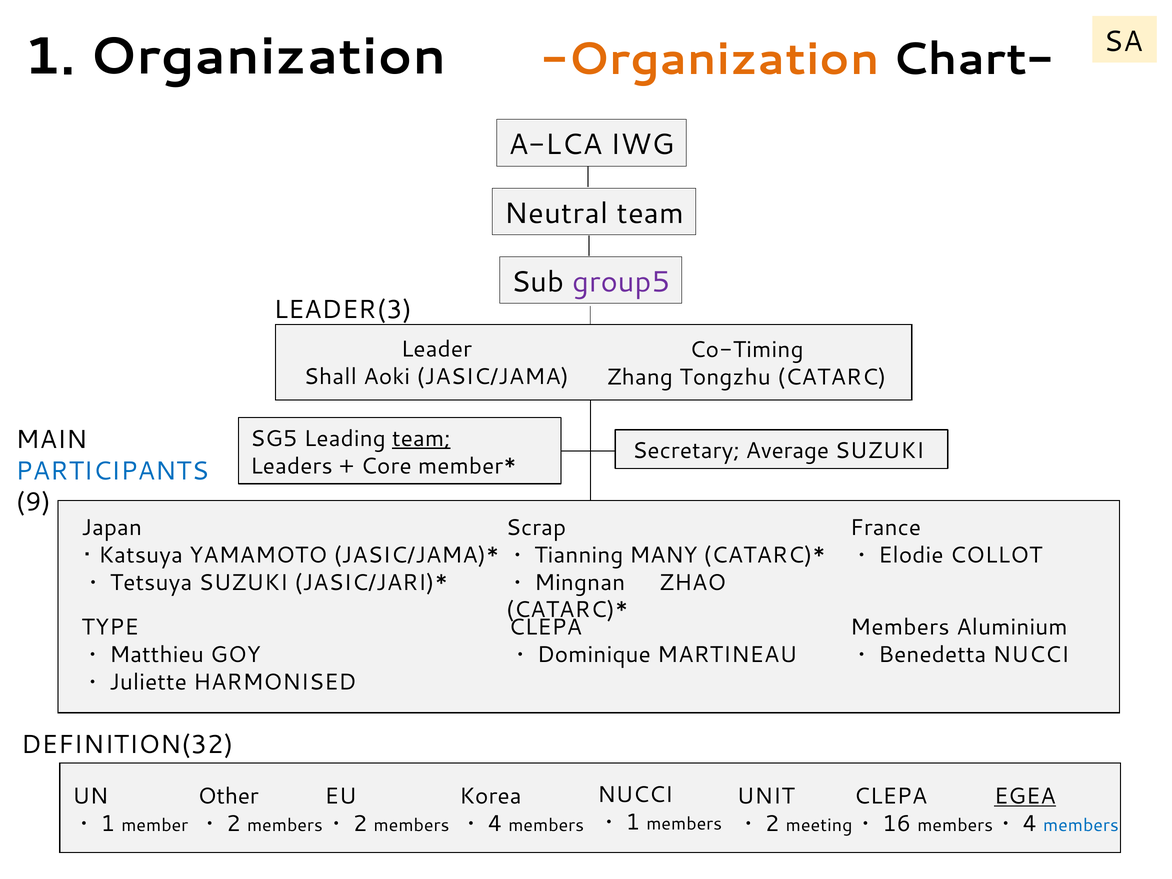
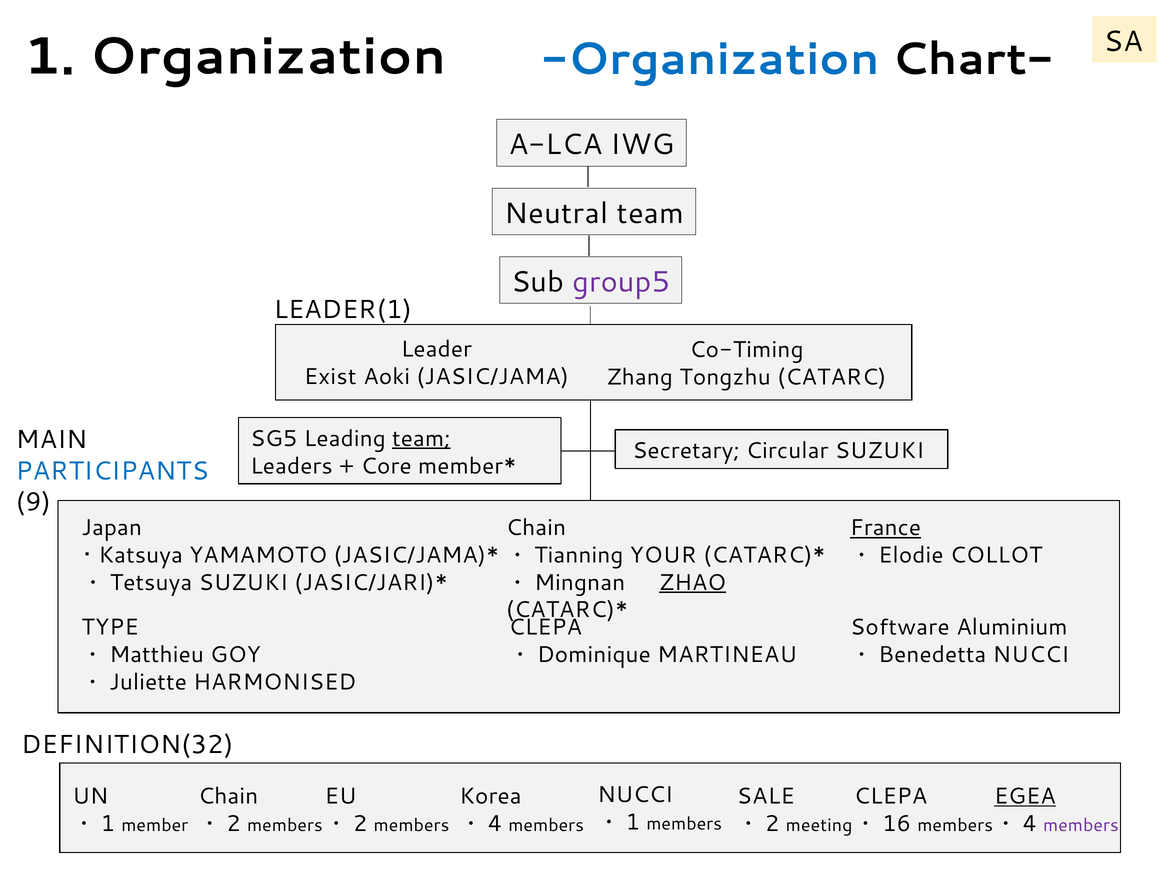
Organization colour: orange -> blue (710, 59)
LEADER(3: LEADER(3 -> LEADER(1 (343, 309)
Shall: Shall -> Exist (330, 377)
Average: Average -> Circular (787, 451)
Scrap: Scrap -> Chain (536, 528)
France underline: none -> present (886, 528)
MANY: MANY -> YOUR (663, 555)
ZHAO underline: none -> present (693, 583)
Members: Members -> Software (900, 627)
Other: Other -> Chain (228, 796)
UNIT: UNIT -> SALE (766, 796)
members colour: blue -> purple (1081, 825)
